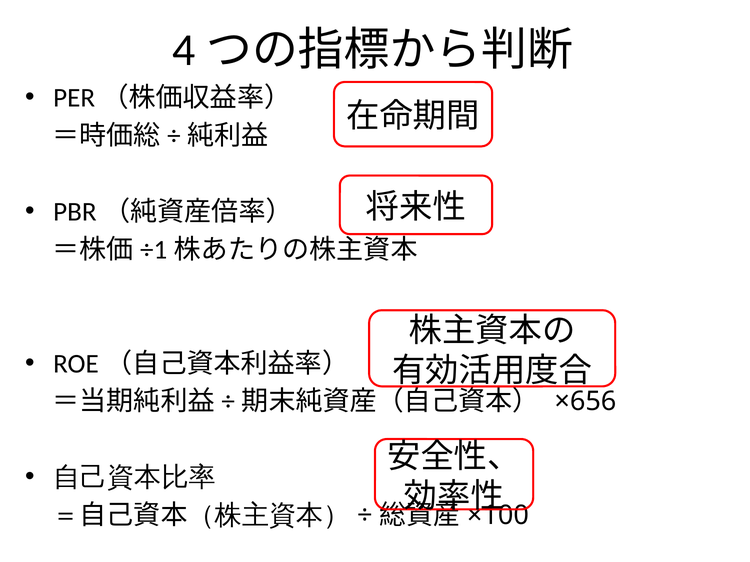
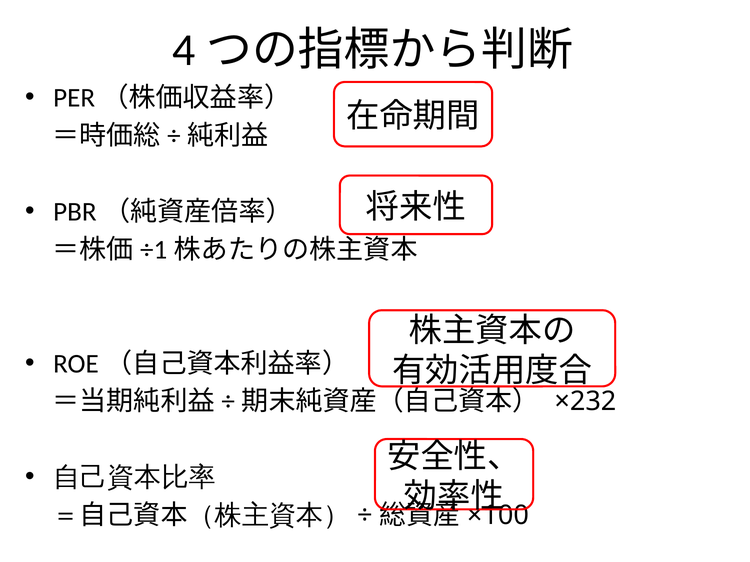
×656: ×656 -> ×232 (585, 402)
